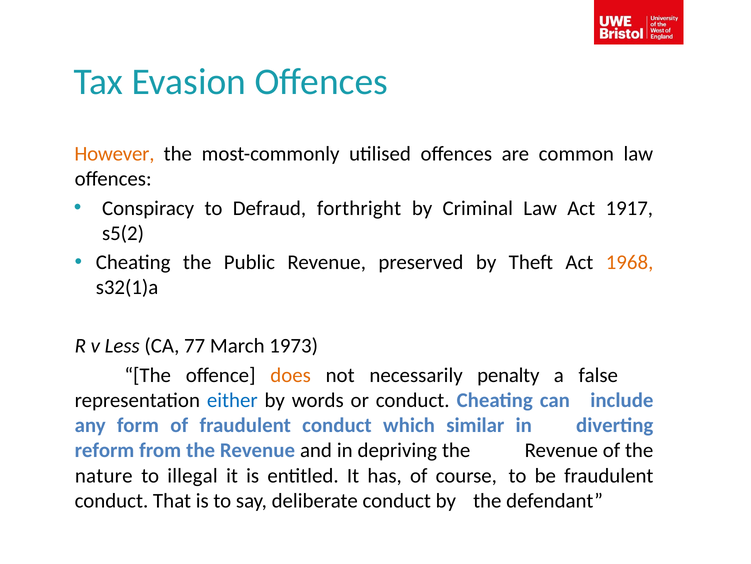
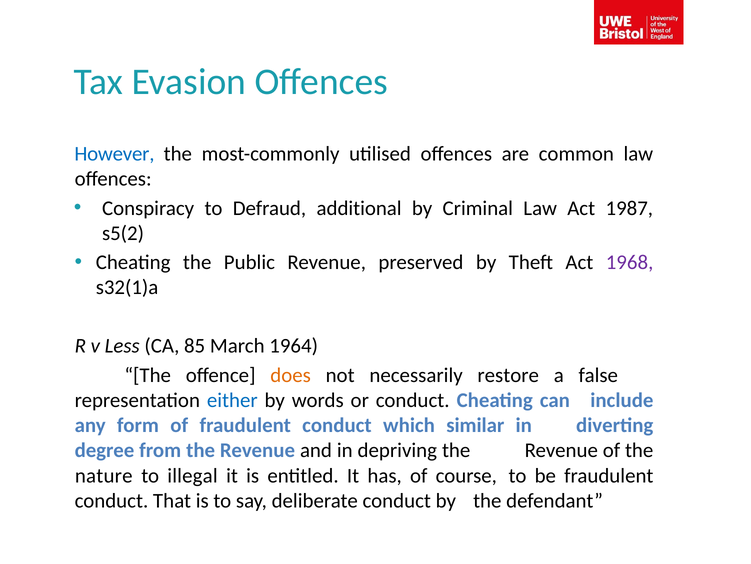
However colour: orange -> blue (114, 154)
forthright: forthright -> additional (359, 208)
1917: 1917 -> 1987 (629, 208)
1968 colour: orange -> purple (630, 262)
77: 77 -> 85 (195, 346)
1973: 1973 -> 1964 (294, 346)
penalty: penalty -> restore (508, 375)
reform: reform -> degree (104, 450)
